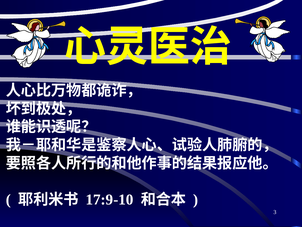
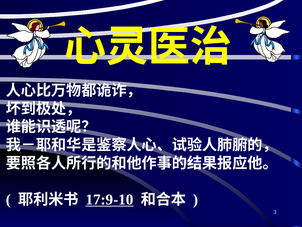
17:9-10 underline: none -> present (110, 199)
